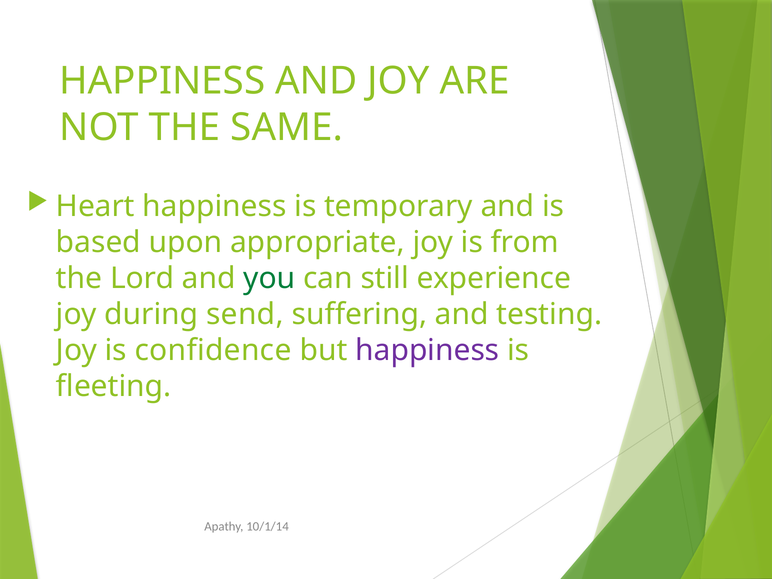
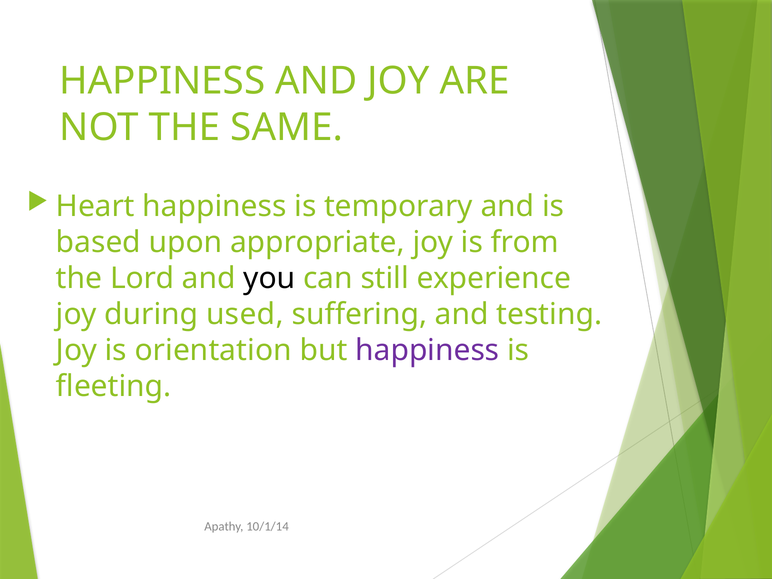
you colour: green -> black (269, 278)
send: send -> used (245, 314)
confidence: confidence -> orientation (213, 350)
